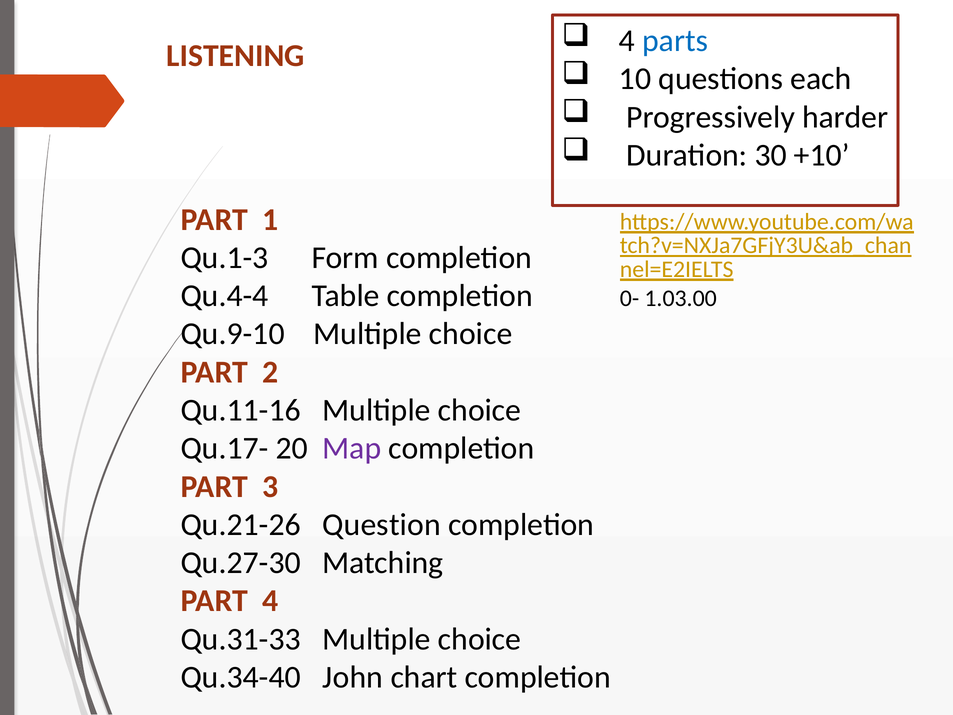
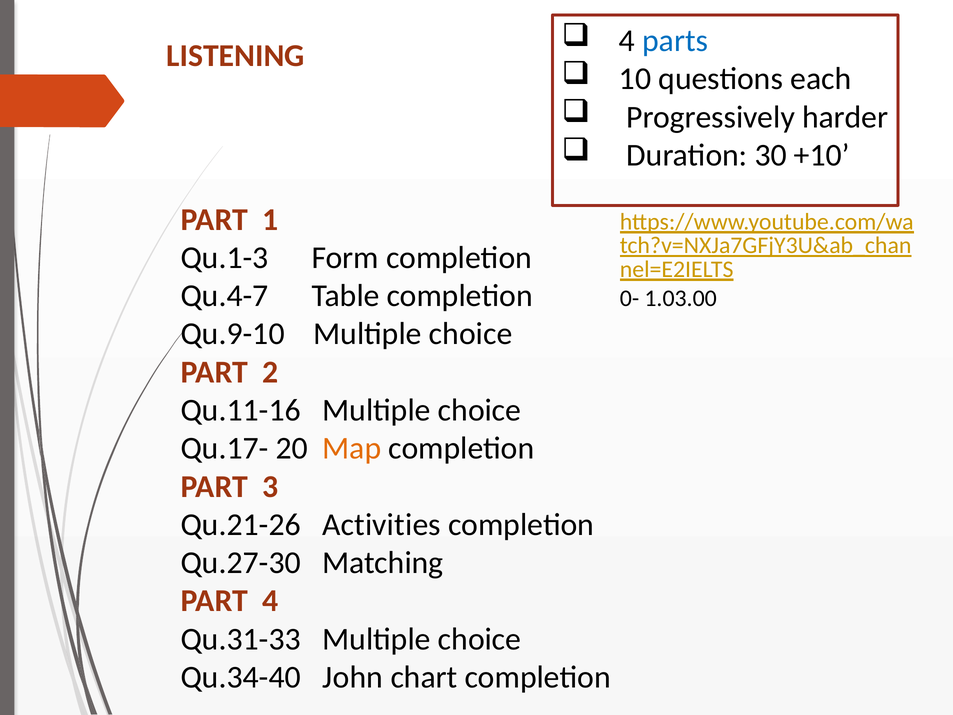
Qu.4-4: Qu.4-4 -> Qu.4-7 (225, 296)
Map colour: purple -> orange (352, 448)
Question: Question -> Activities (382, 524)
